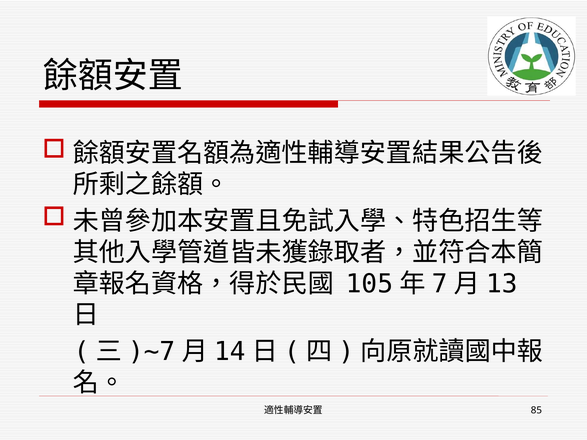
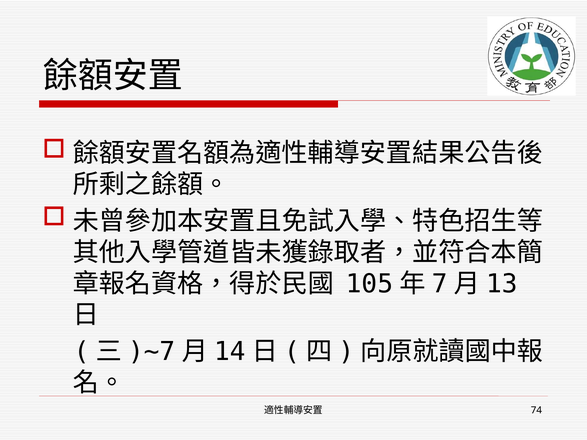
85: 85 -> 74 (536, 410)
